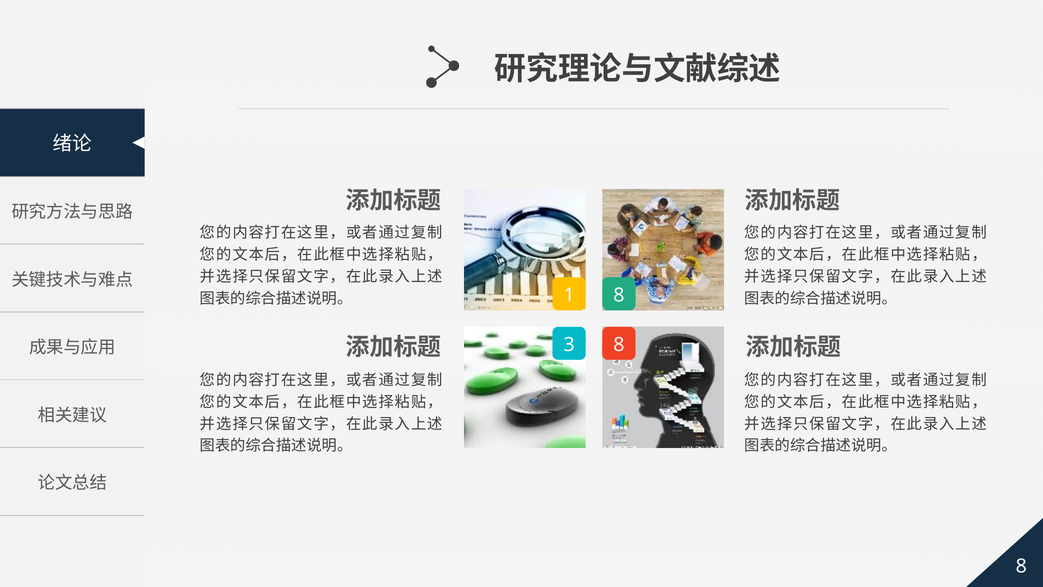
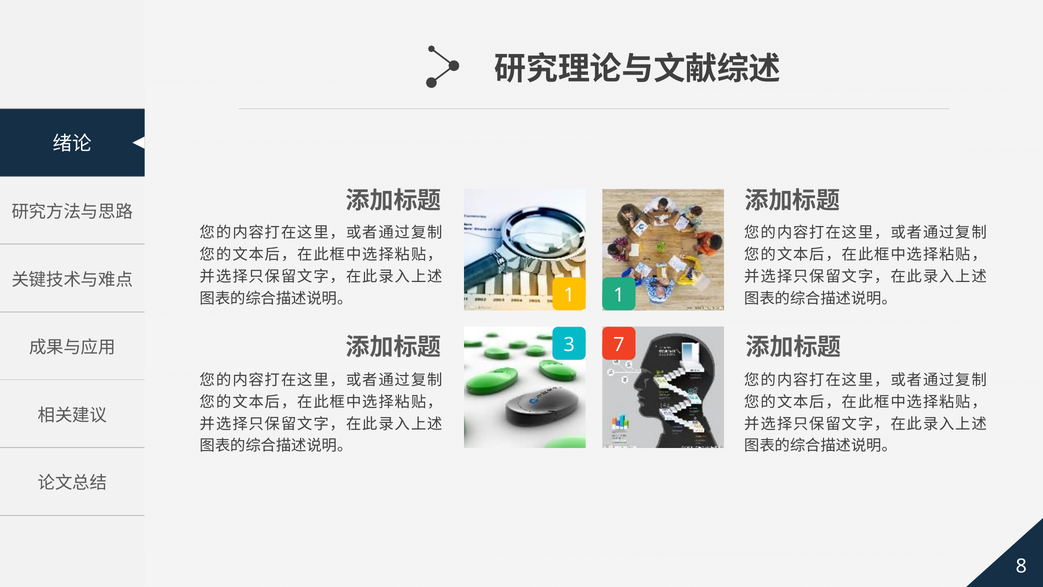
1 8: 8 -> 1 (619, 295)
3 8: 8 -> 7 (619, 344)
